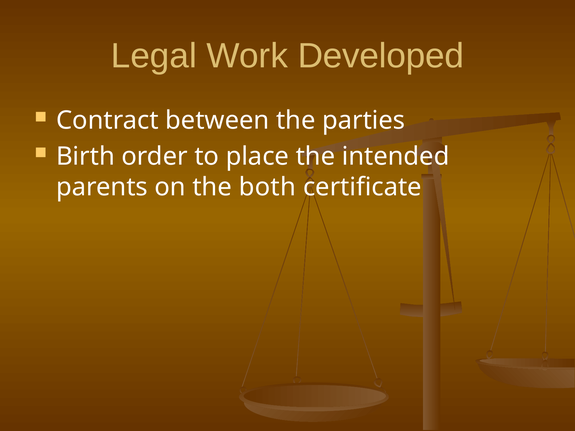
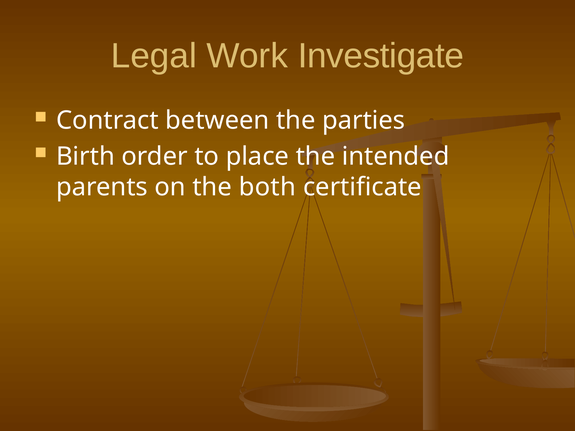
Developed: Developed -> Investigate (381, 56)
